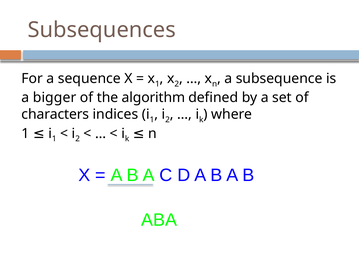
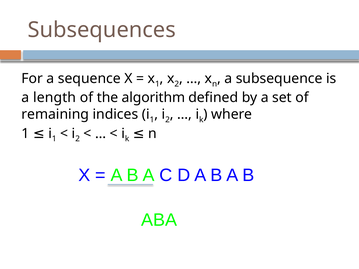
bigger: bigger -> length (55, 98)
characters: characters -> remaining (55, 114)
